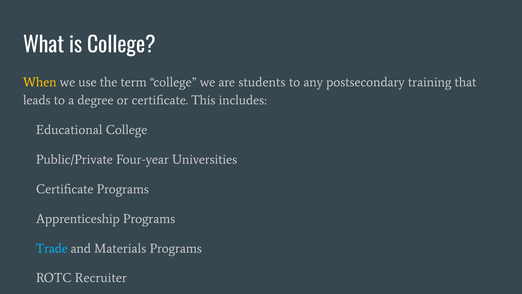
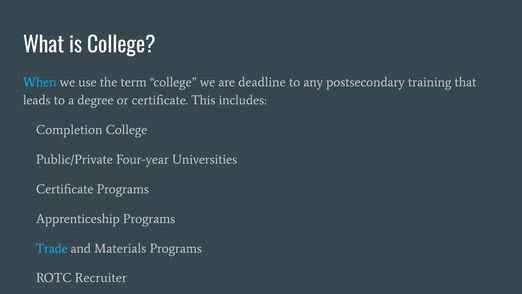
When colour: yellow -> light blue (40, 82)
students: students -> deadline (262, 82)
Educational: Educational -> Completion (69, 130)
